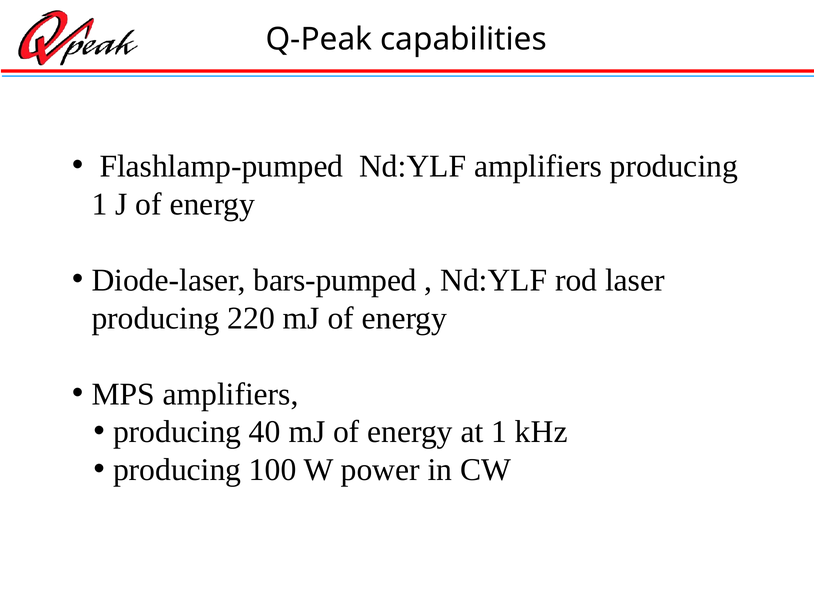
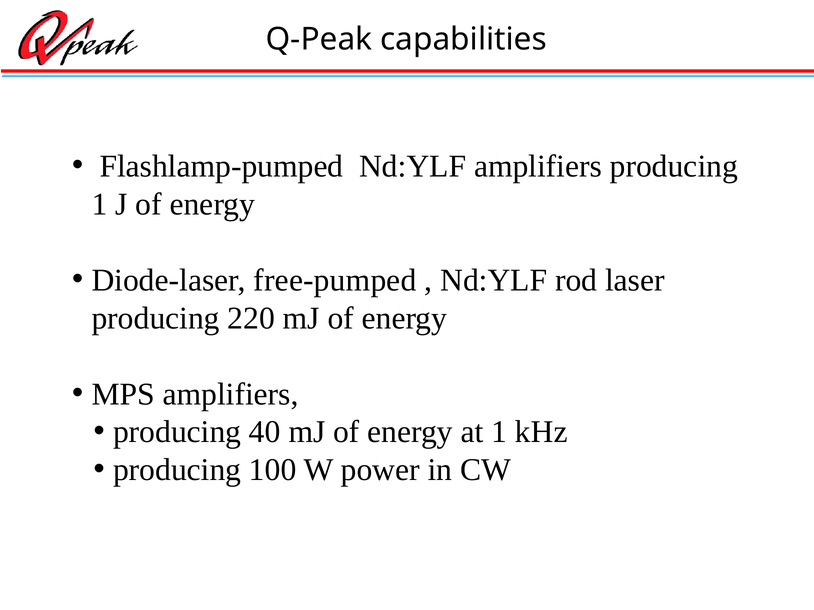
bars-pumped: bars-pumped -> free-pumped (335, 280)
